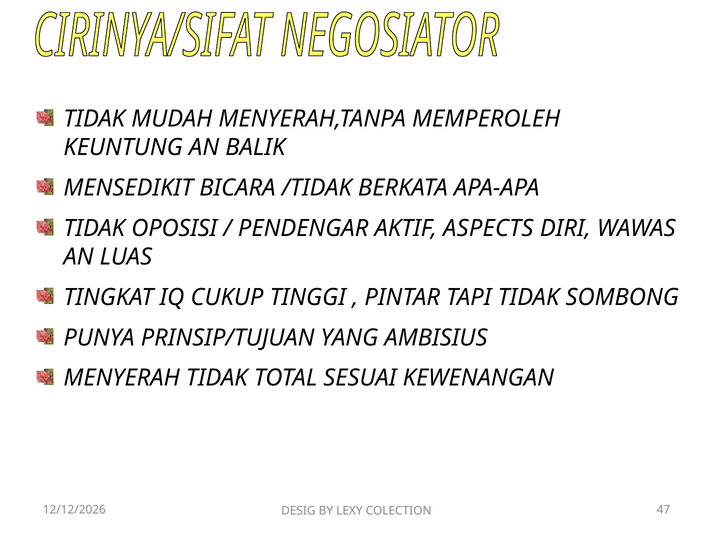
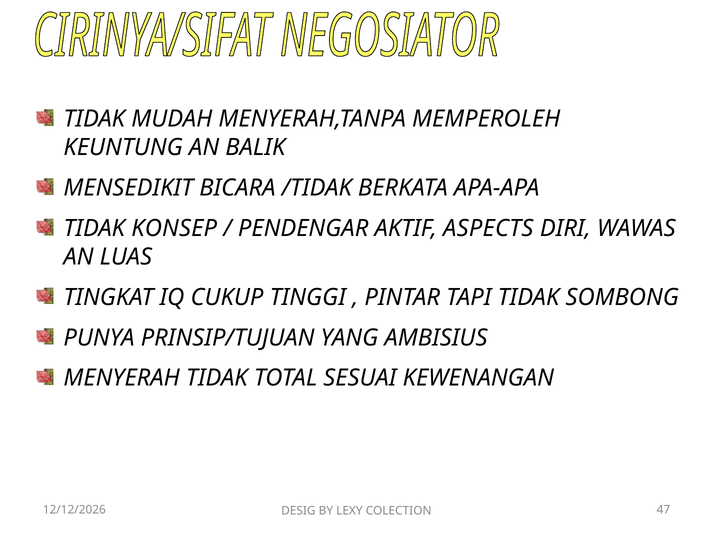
OPOSISI: OPOSISI -> KONSEP (174, 228)
